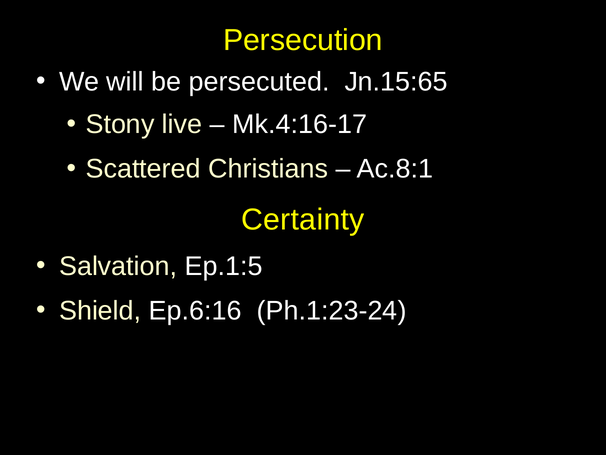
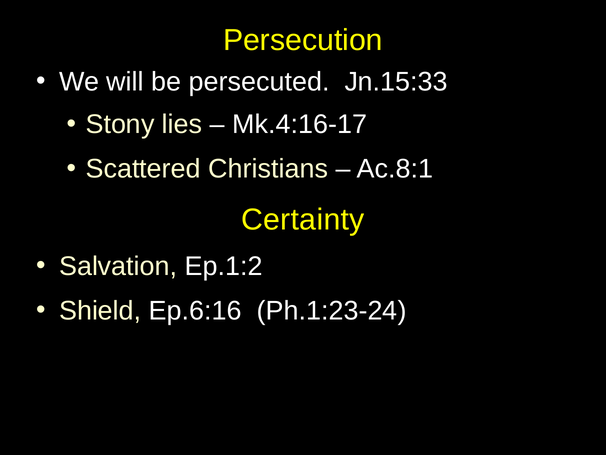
Jn.15:65: Jn.15:65 -> Jn.15:33 (396, 82)
live: live -> lies (182, 124)
Ep.1:5: Ep.1:5 -> Ep.1:2 (224, 266)
